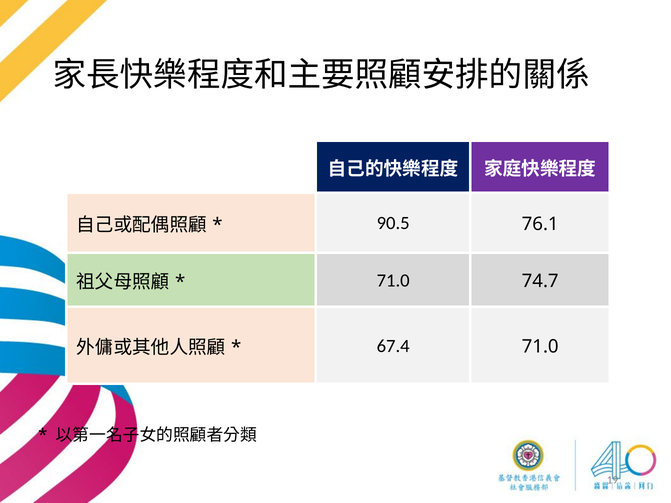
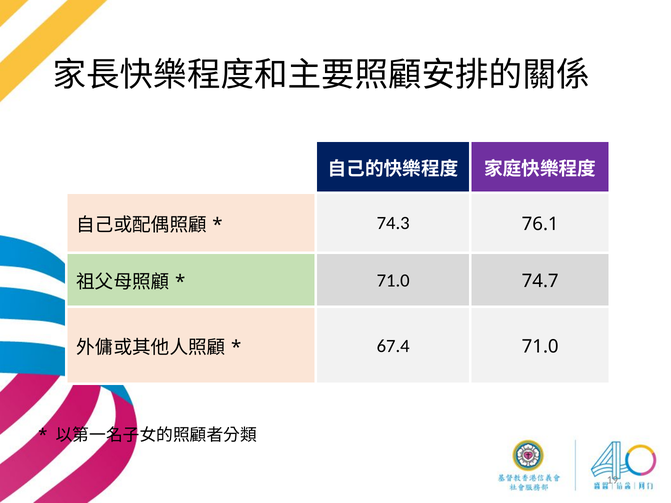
90.5: 90.5 -> 74.3 (393, 223)
